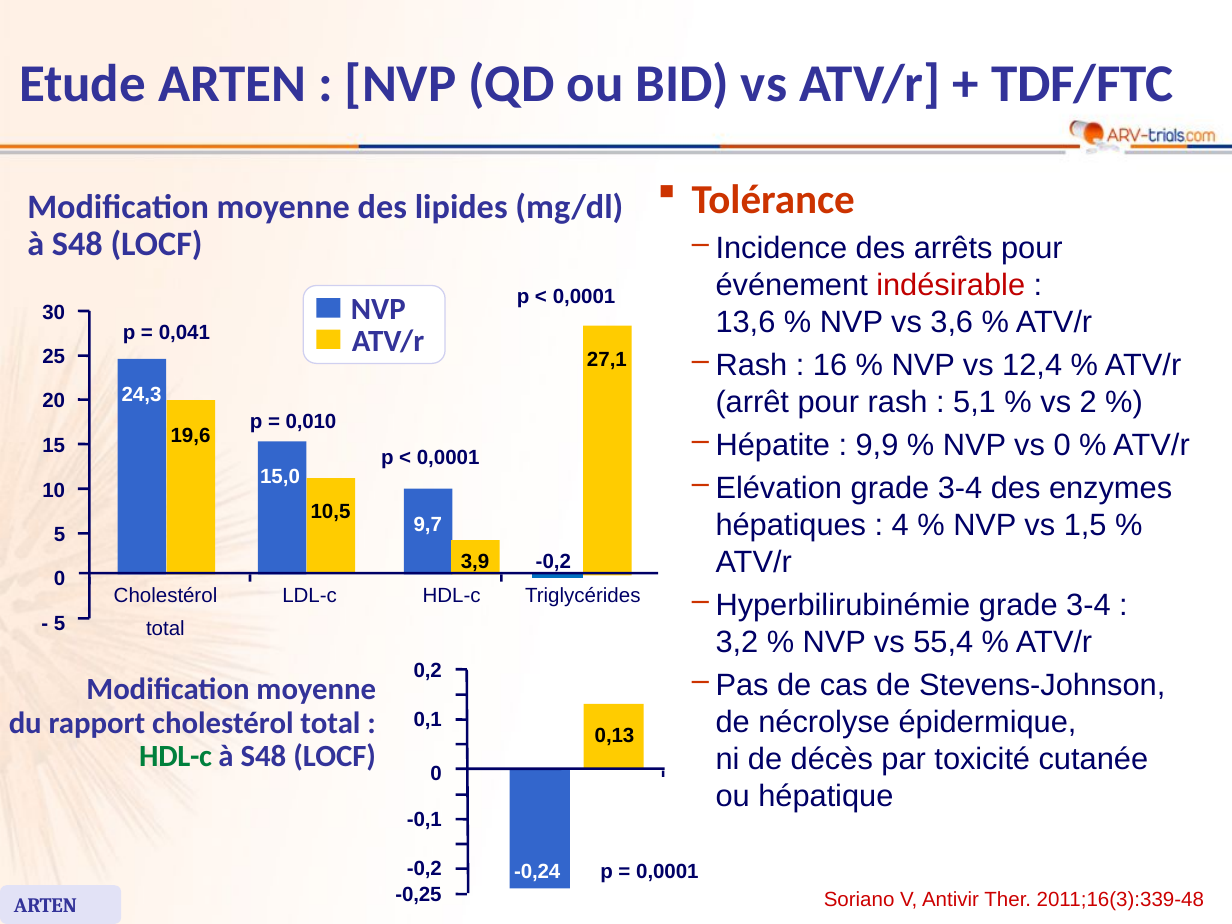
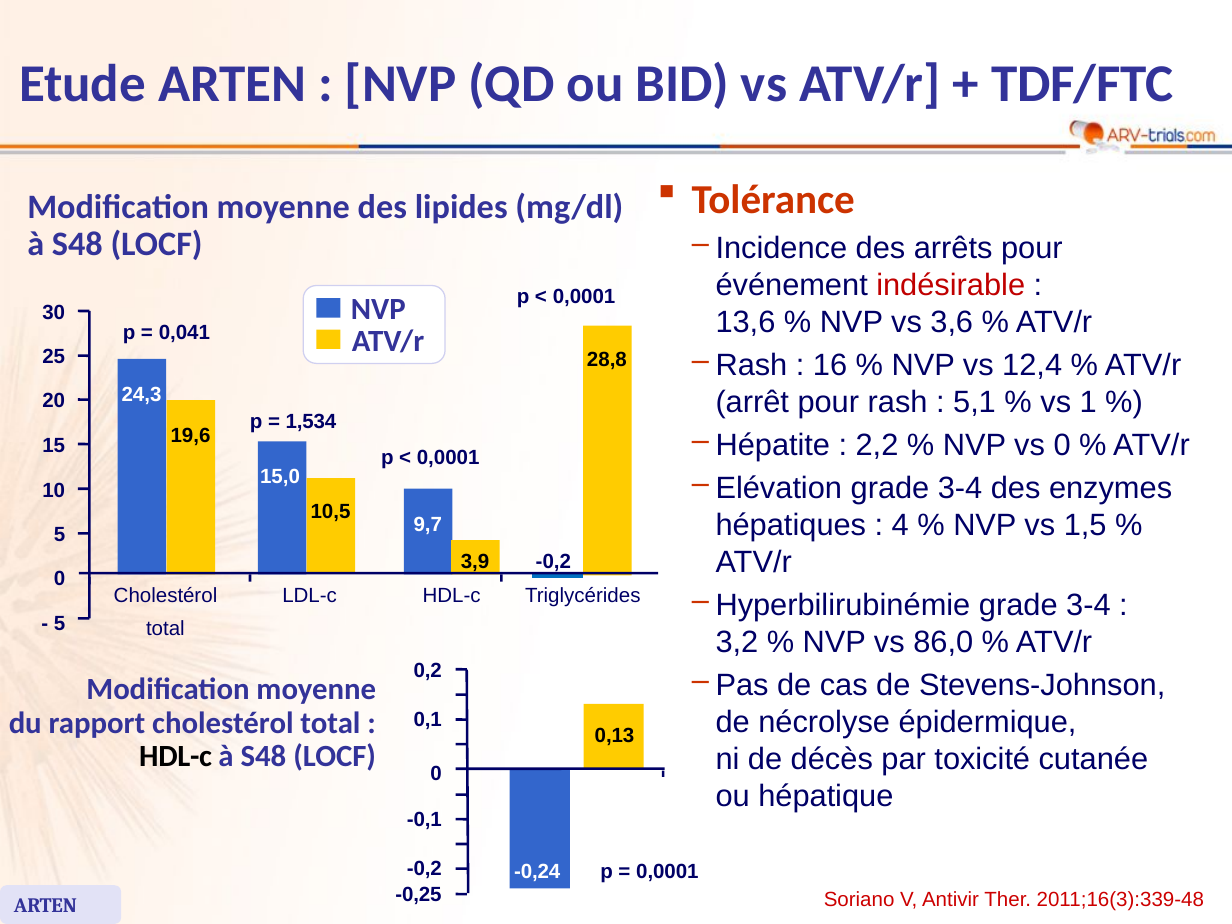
27,1: 27,1 -> 28,8 (607, 360)
2: 2 -> 1 (1088, 402)
0,010: 0,010 -> 1,534 (311, 422)
9,9: 9,9 -> 2,2 (877, 445)
55,4: 55,4 -> 86,0 (943, 642)
HDL-c colour: green -> black (176, 756)
